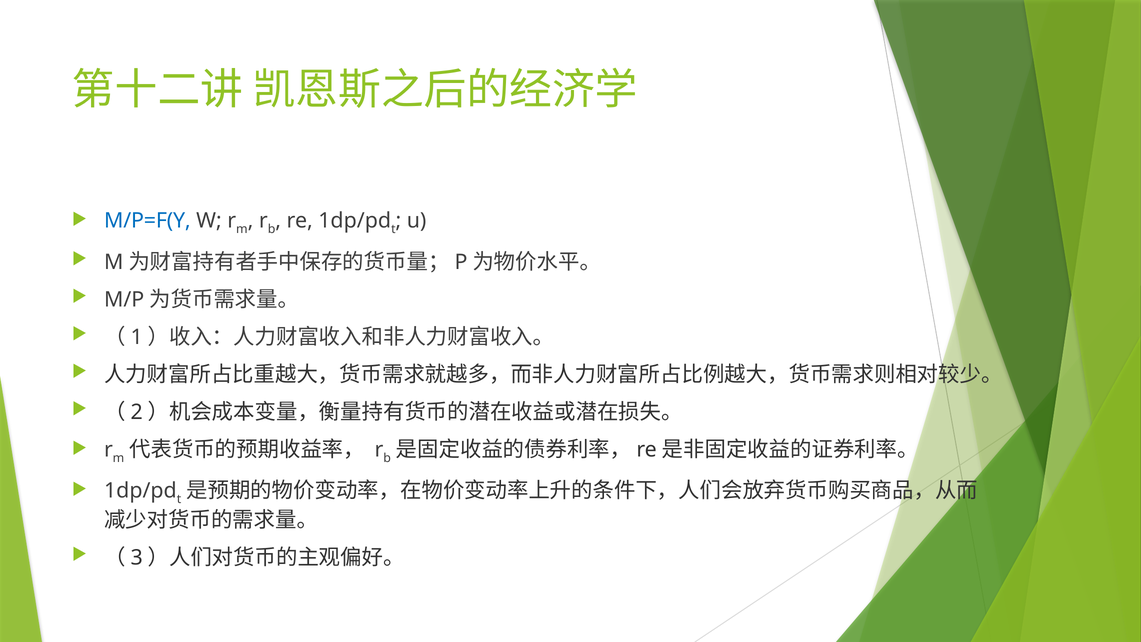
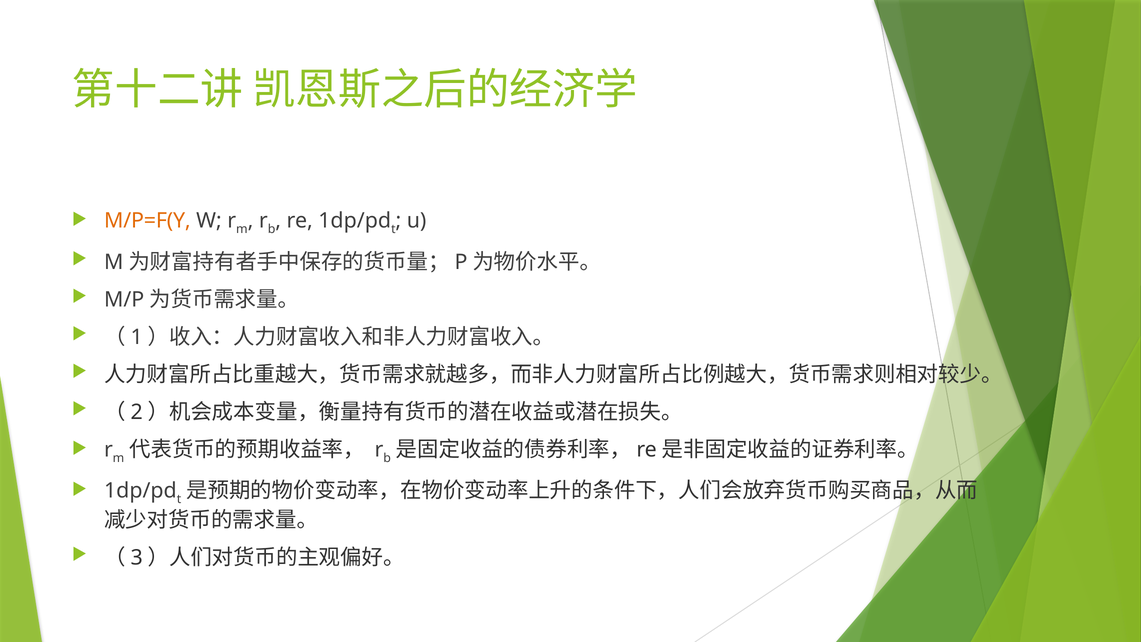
M/P=F(Y colour: blue -> orange (147, 221)
